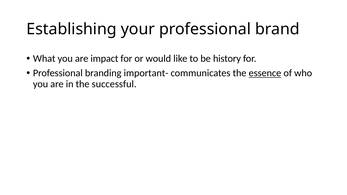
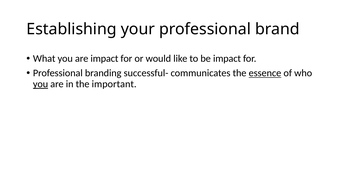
be history: history -> impact (227, 59)
important-: important- -> successful- (146, 73)
you underline: none -> present (41, 84)
successful: successful -> important (114, 84)
